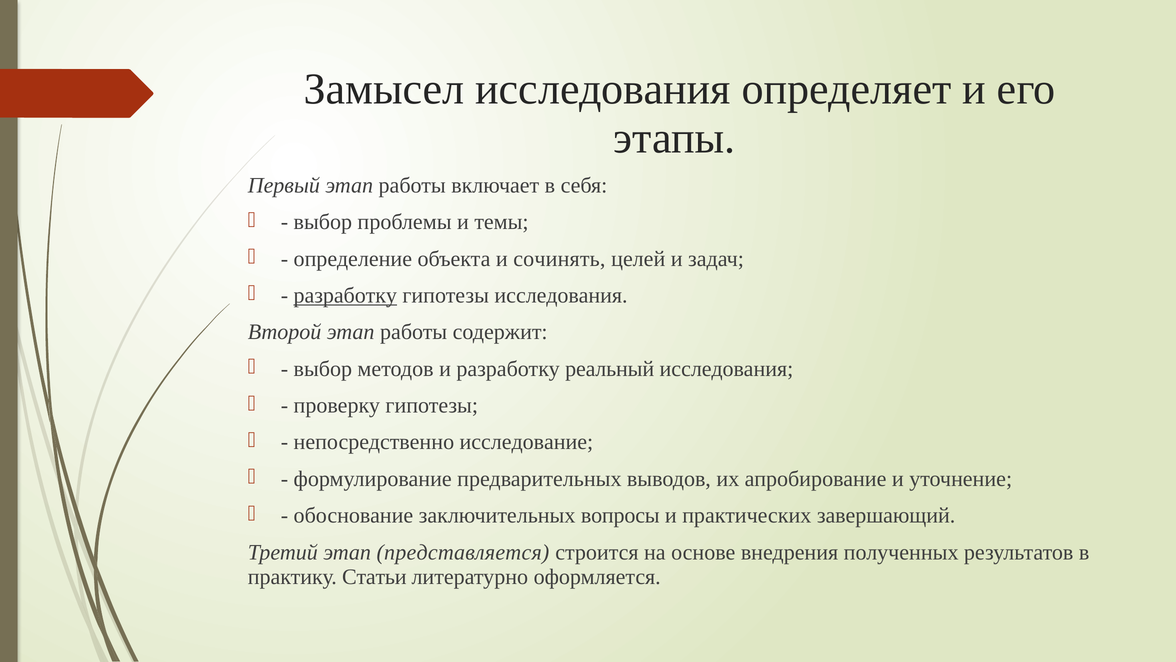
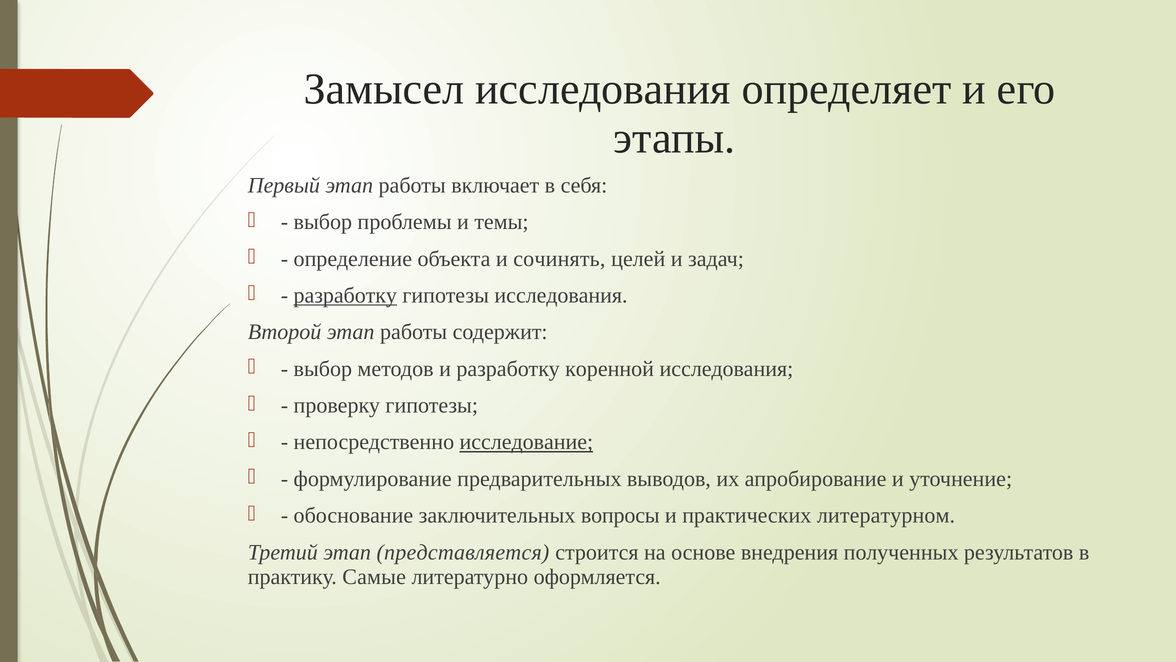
реальный: реальный -> коренной (610, 369)
исследование underline: none -> present (526, 442)
завершающий: завершающий -> литературном (886, 515)
Статьи: Статьи -> Самые (374, 576)
